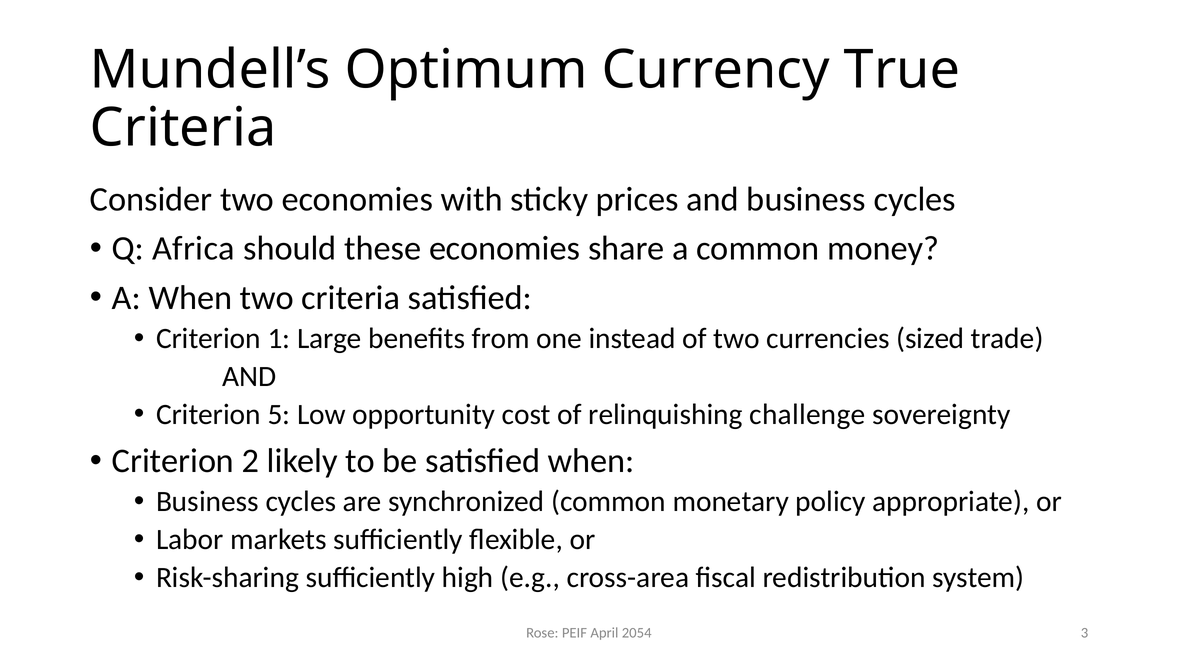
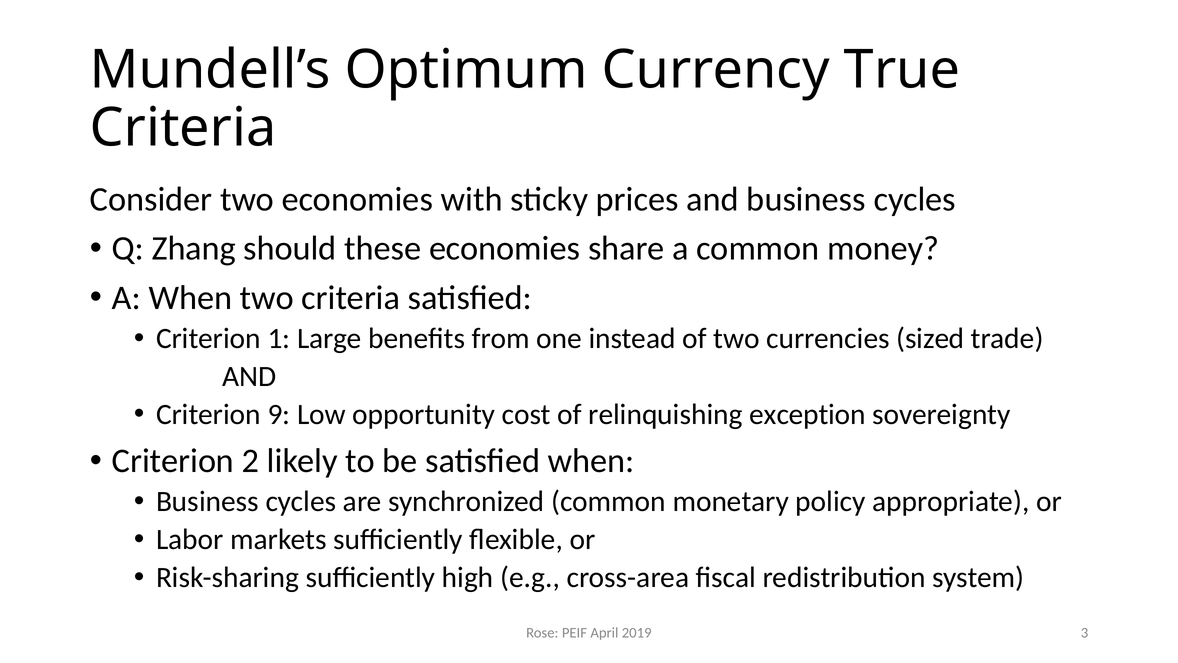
Africa: Africa -> Zhang (194, 248)
5: 5 -> 9 (279, 414)
challenge: challenge -> exception (808, 414)
2054: 2054 -> 2019 (637, 633)
